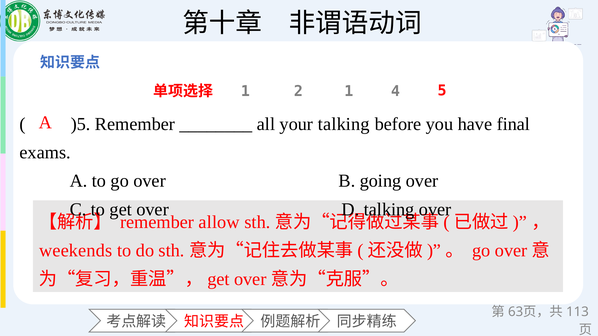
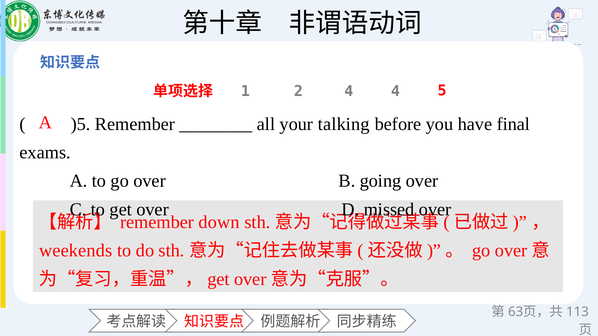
2 1: 1 -> 4 (349, 91)
D talking: talking -> missed (389, 210)
allow: allow -> down (219, 222)
